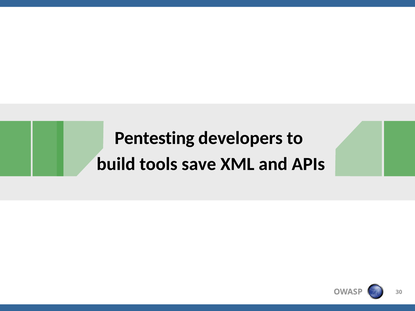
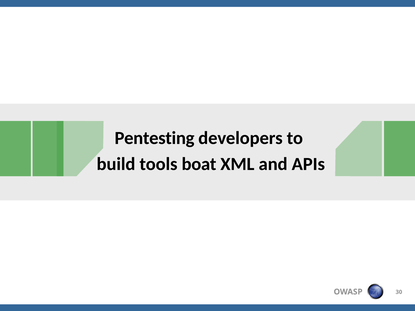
save: save -> boat (199, 164)
